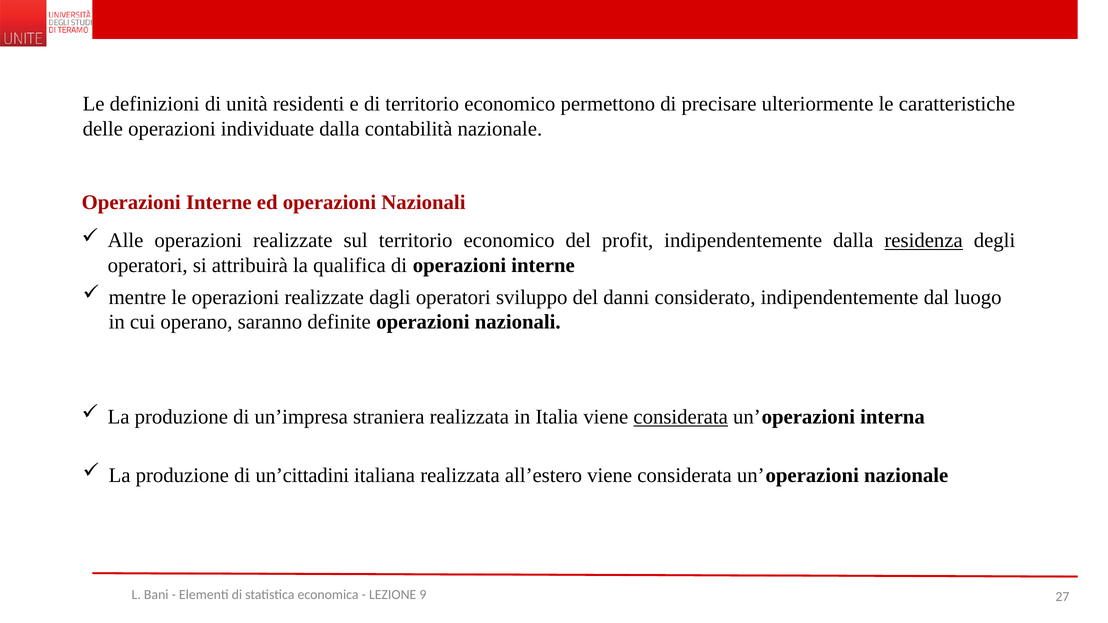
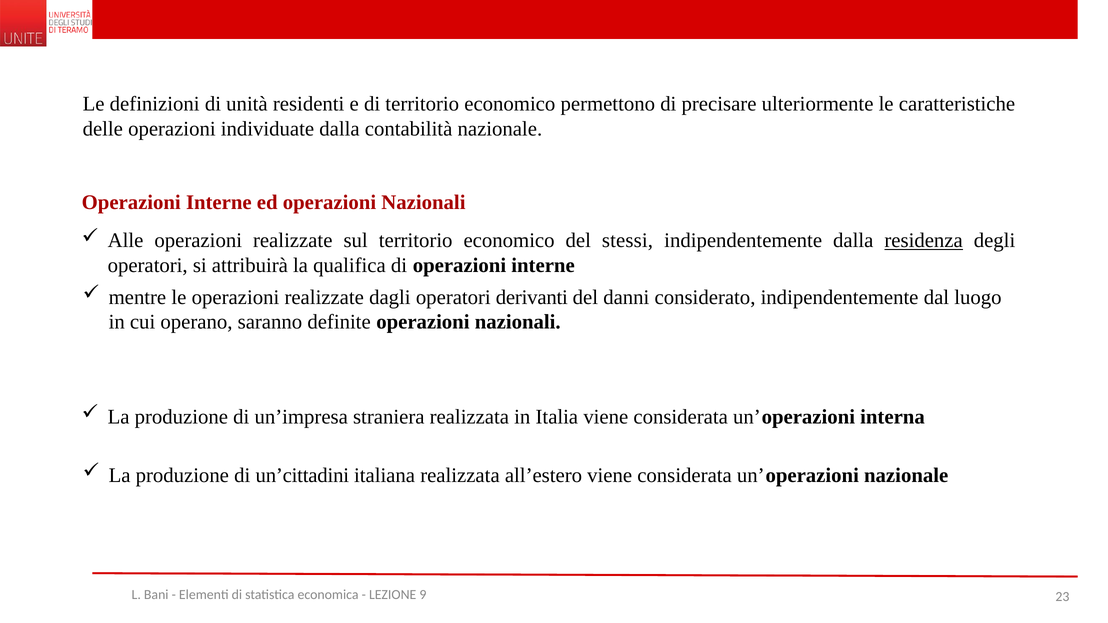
profit: profit -> stessi (628, 241)
sviluppo: sviluppo -> derivanti (532, 297)
considerata underline: present -> none (681, 417)
27: 27 -> 23 (1062, 597)
